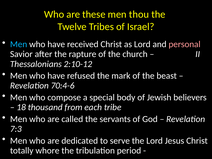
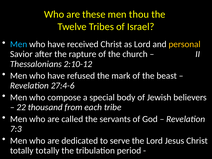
personal colour: pink -> yellow (185, 44)
70:4-6: 70:4-6 -> 27:4-6 (63, 86)
18: 18 -> 22 (21, 107)
totally whore: whore -> totally (47, 151)
